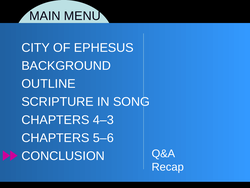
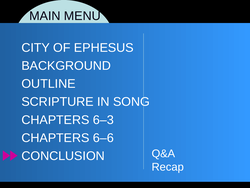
4–3: 4–3 -> 6–3 (103, 120)
5–6: 5–6 -> 6–6 (103, 138)
